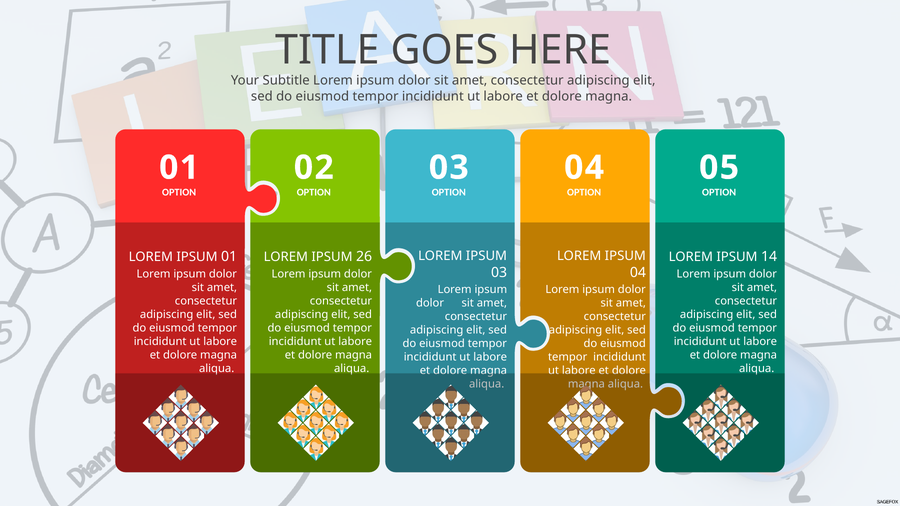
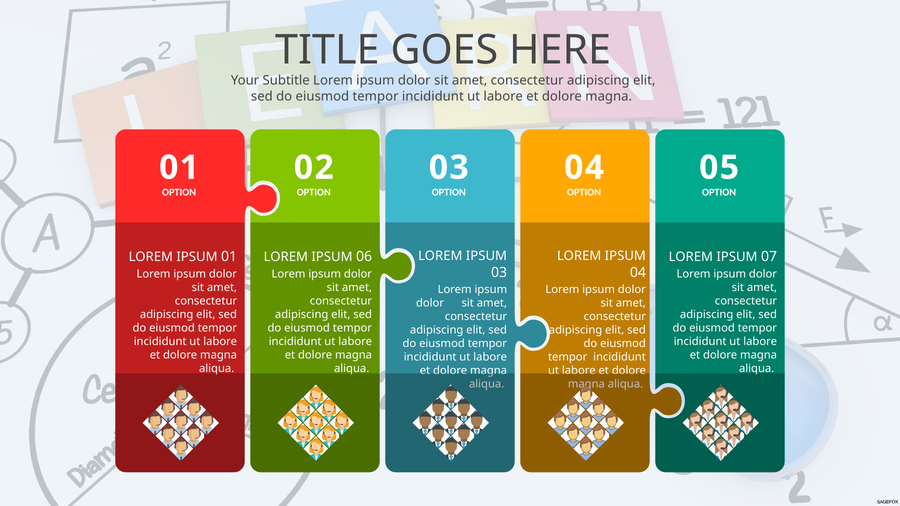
26: 26 -> 06 (364, 257)
14: 14 -> 07 (769, 257)
